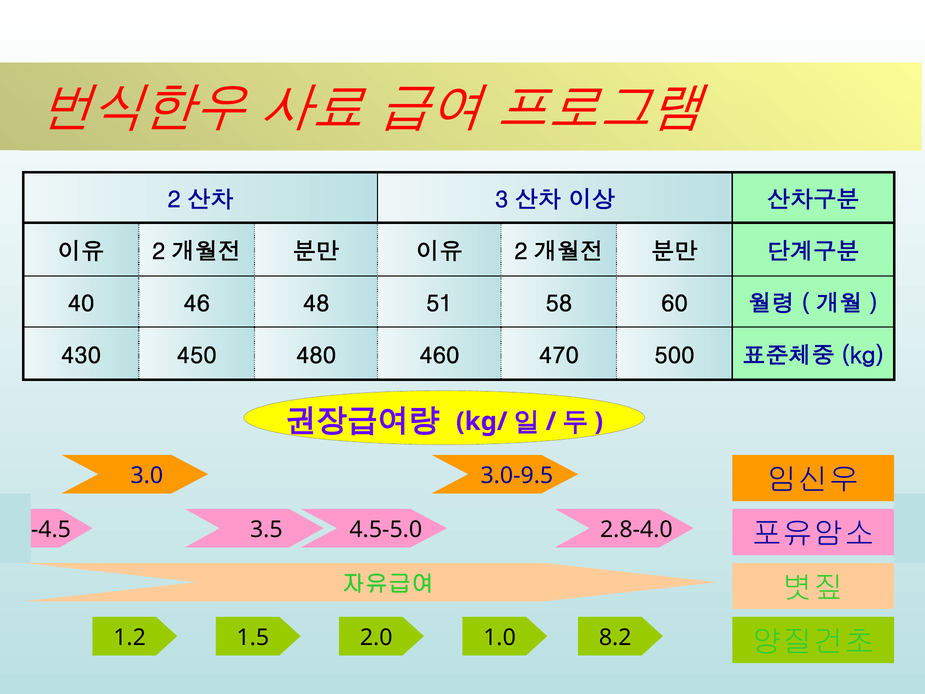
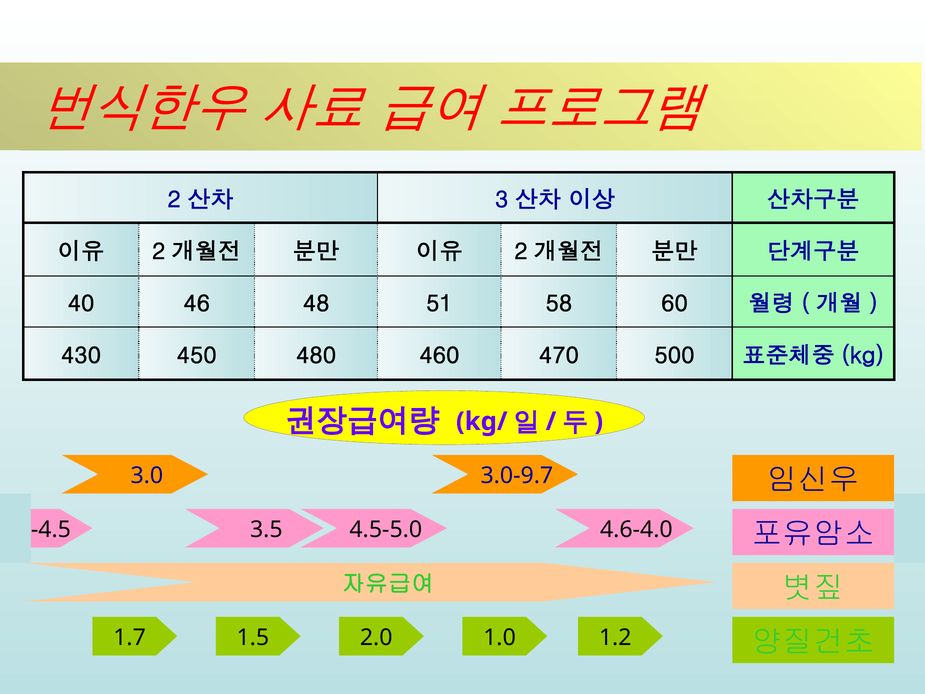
3.0-9.5: 3.0-9.5 -> 3.0-9.7 (517, 476)
2.8-4.0: 2.8-4.0 -> 4.6-4.0 (636, 530)
1.2: 1.2 -> 1.7 (130, 638)
8.2: 8.2 -> 1.2 (615, 638)
